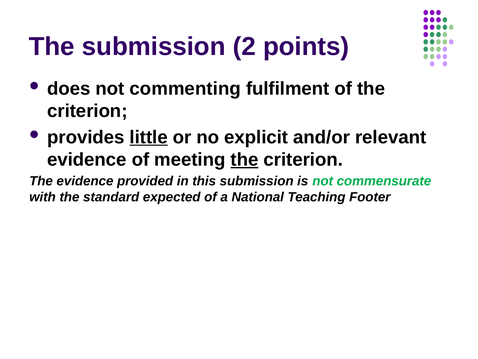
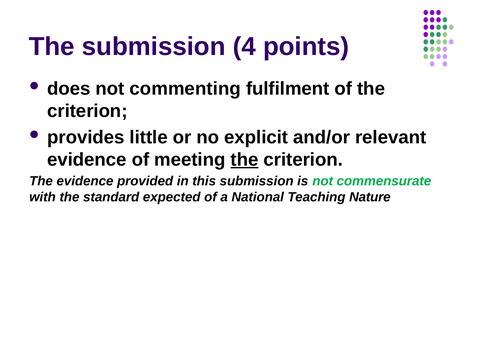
2: 2 -> 4 (244, 46)
little underline: present -> none (149, 137)
Footer: Footer -> Nature (370, 197)
